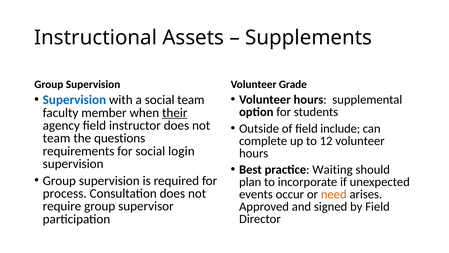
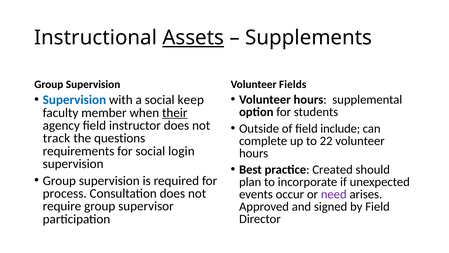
Assets underline: none -> present (193, 38)
Grade: Grade -> Fields (293, 84)
social team: team -> keep (191, 100)
team: team -> track (57, 138)
12: 12 -> 22 (326, 141)
Waiting: Waiting -> Created (333, 169)
need colour: orange -> purple (334, 194)
